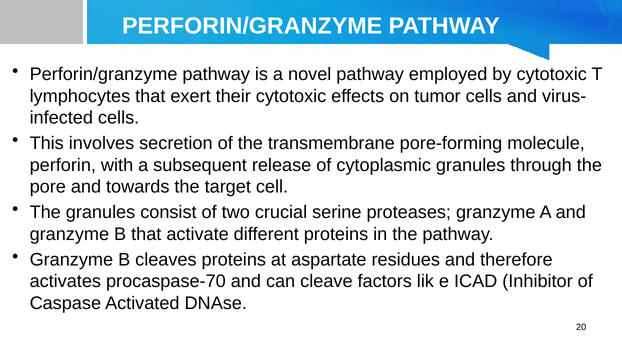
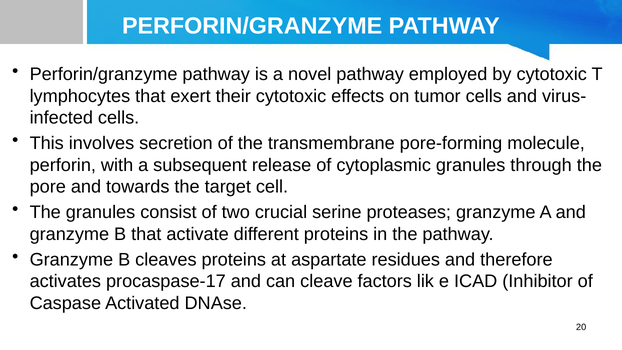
procaspase-70: procaspase-70 -> procaspase-17 (166, 281)
